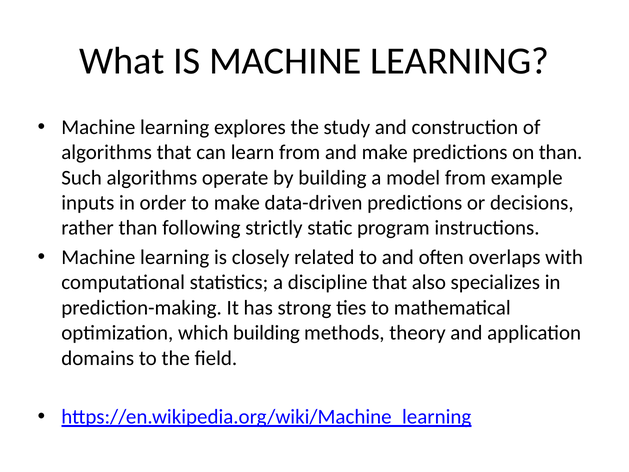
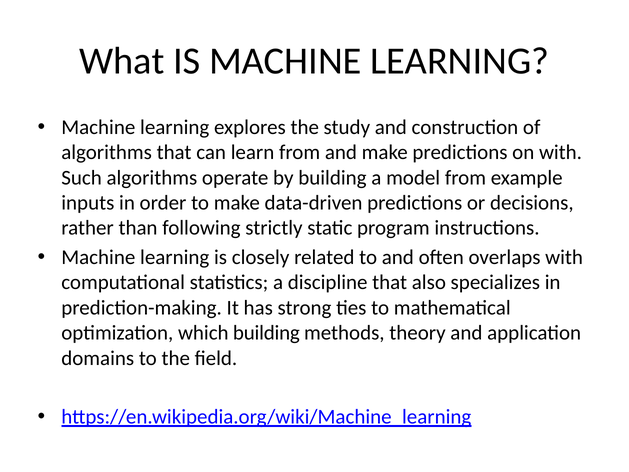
on than: than -> with (560, 152)
